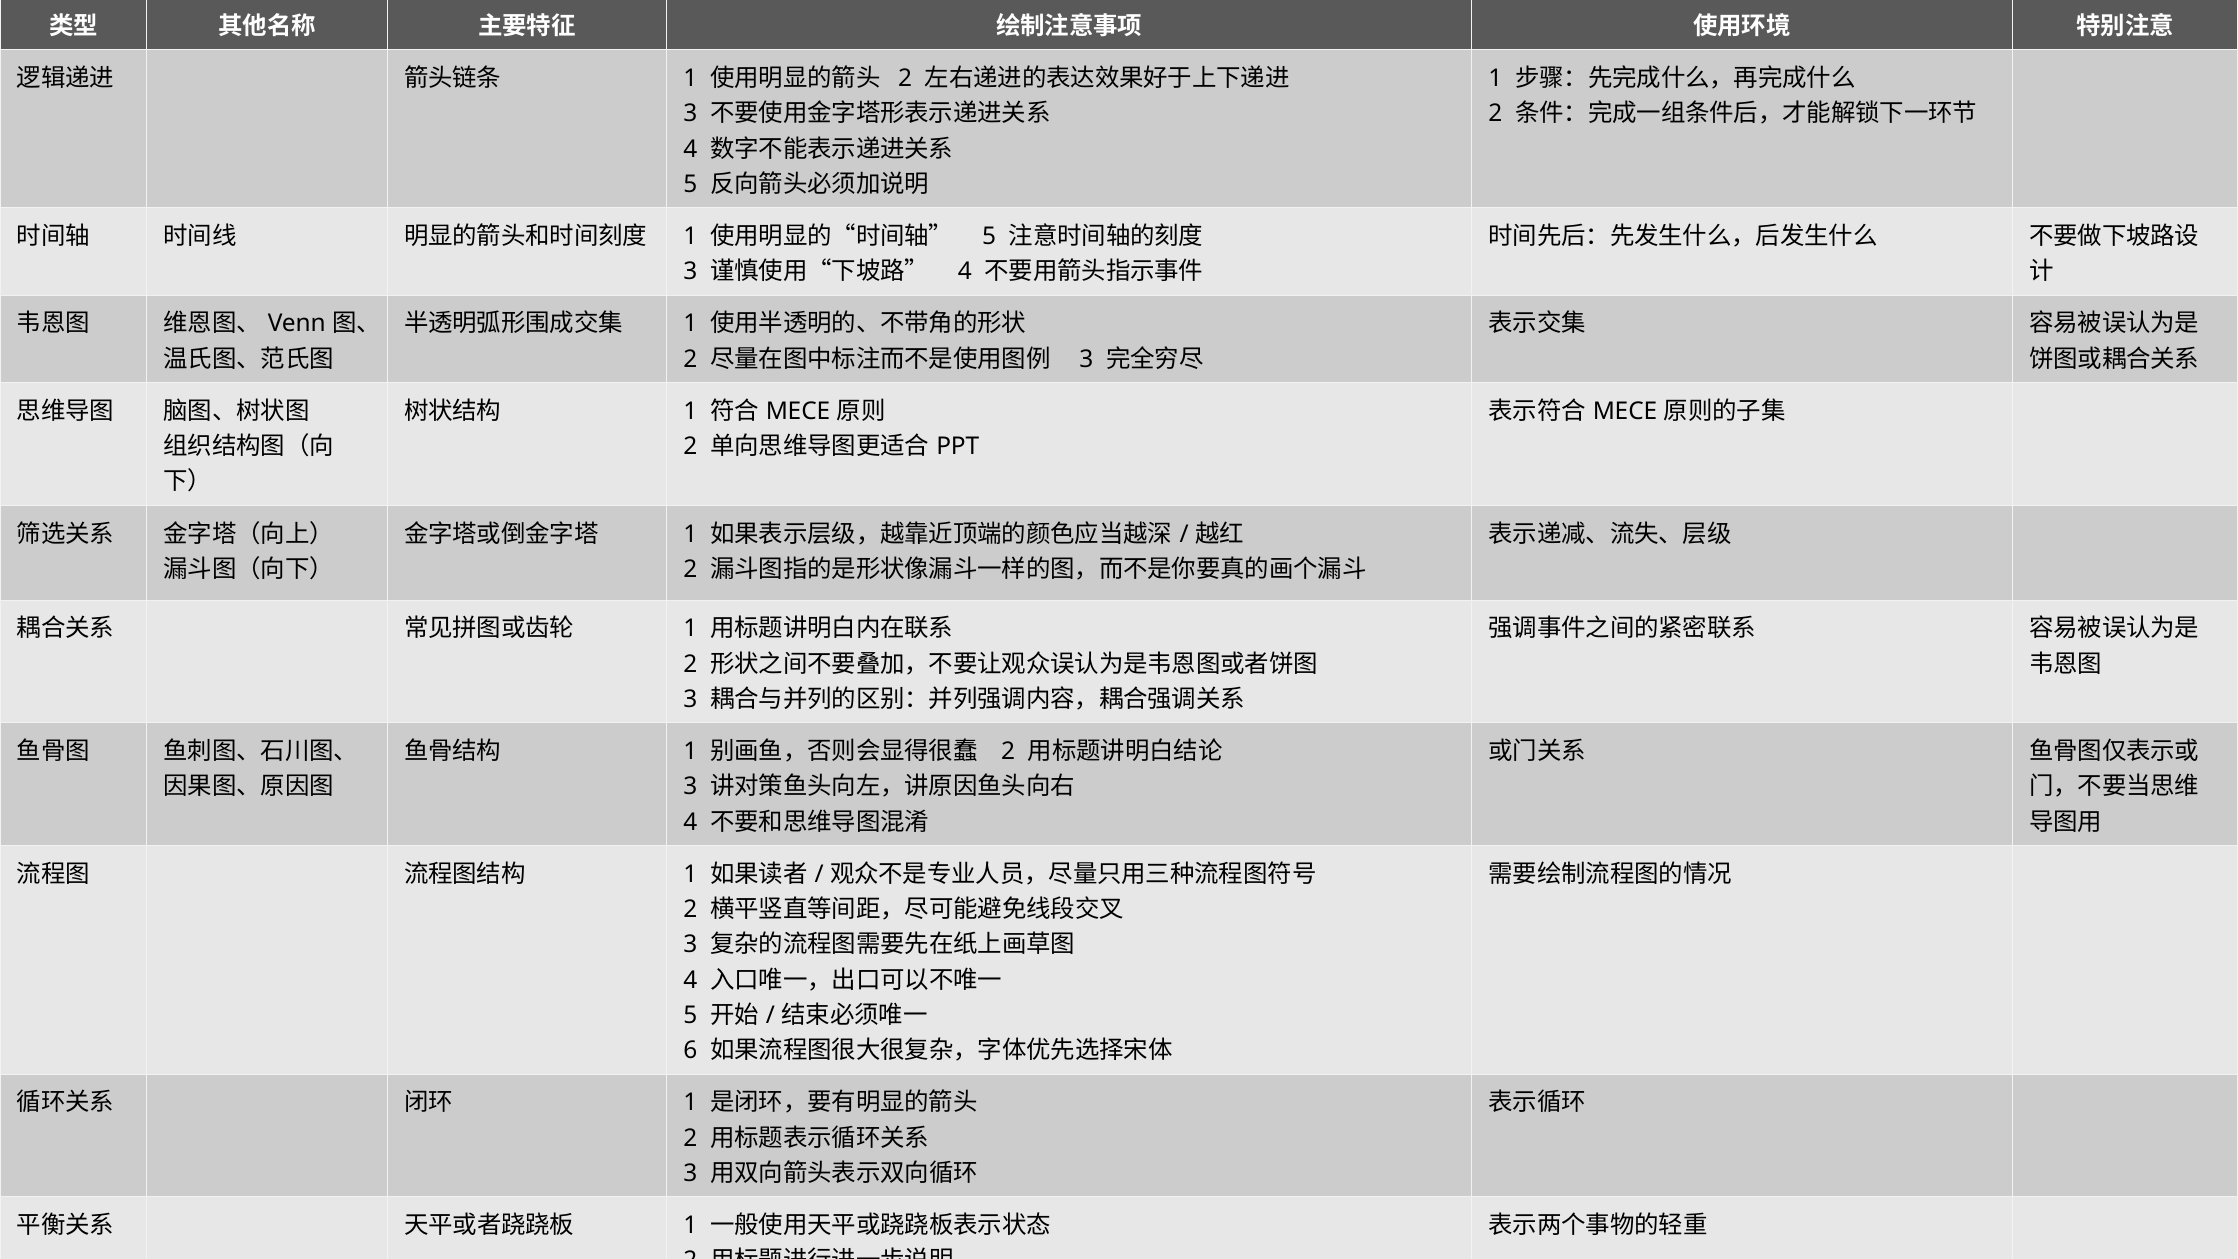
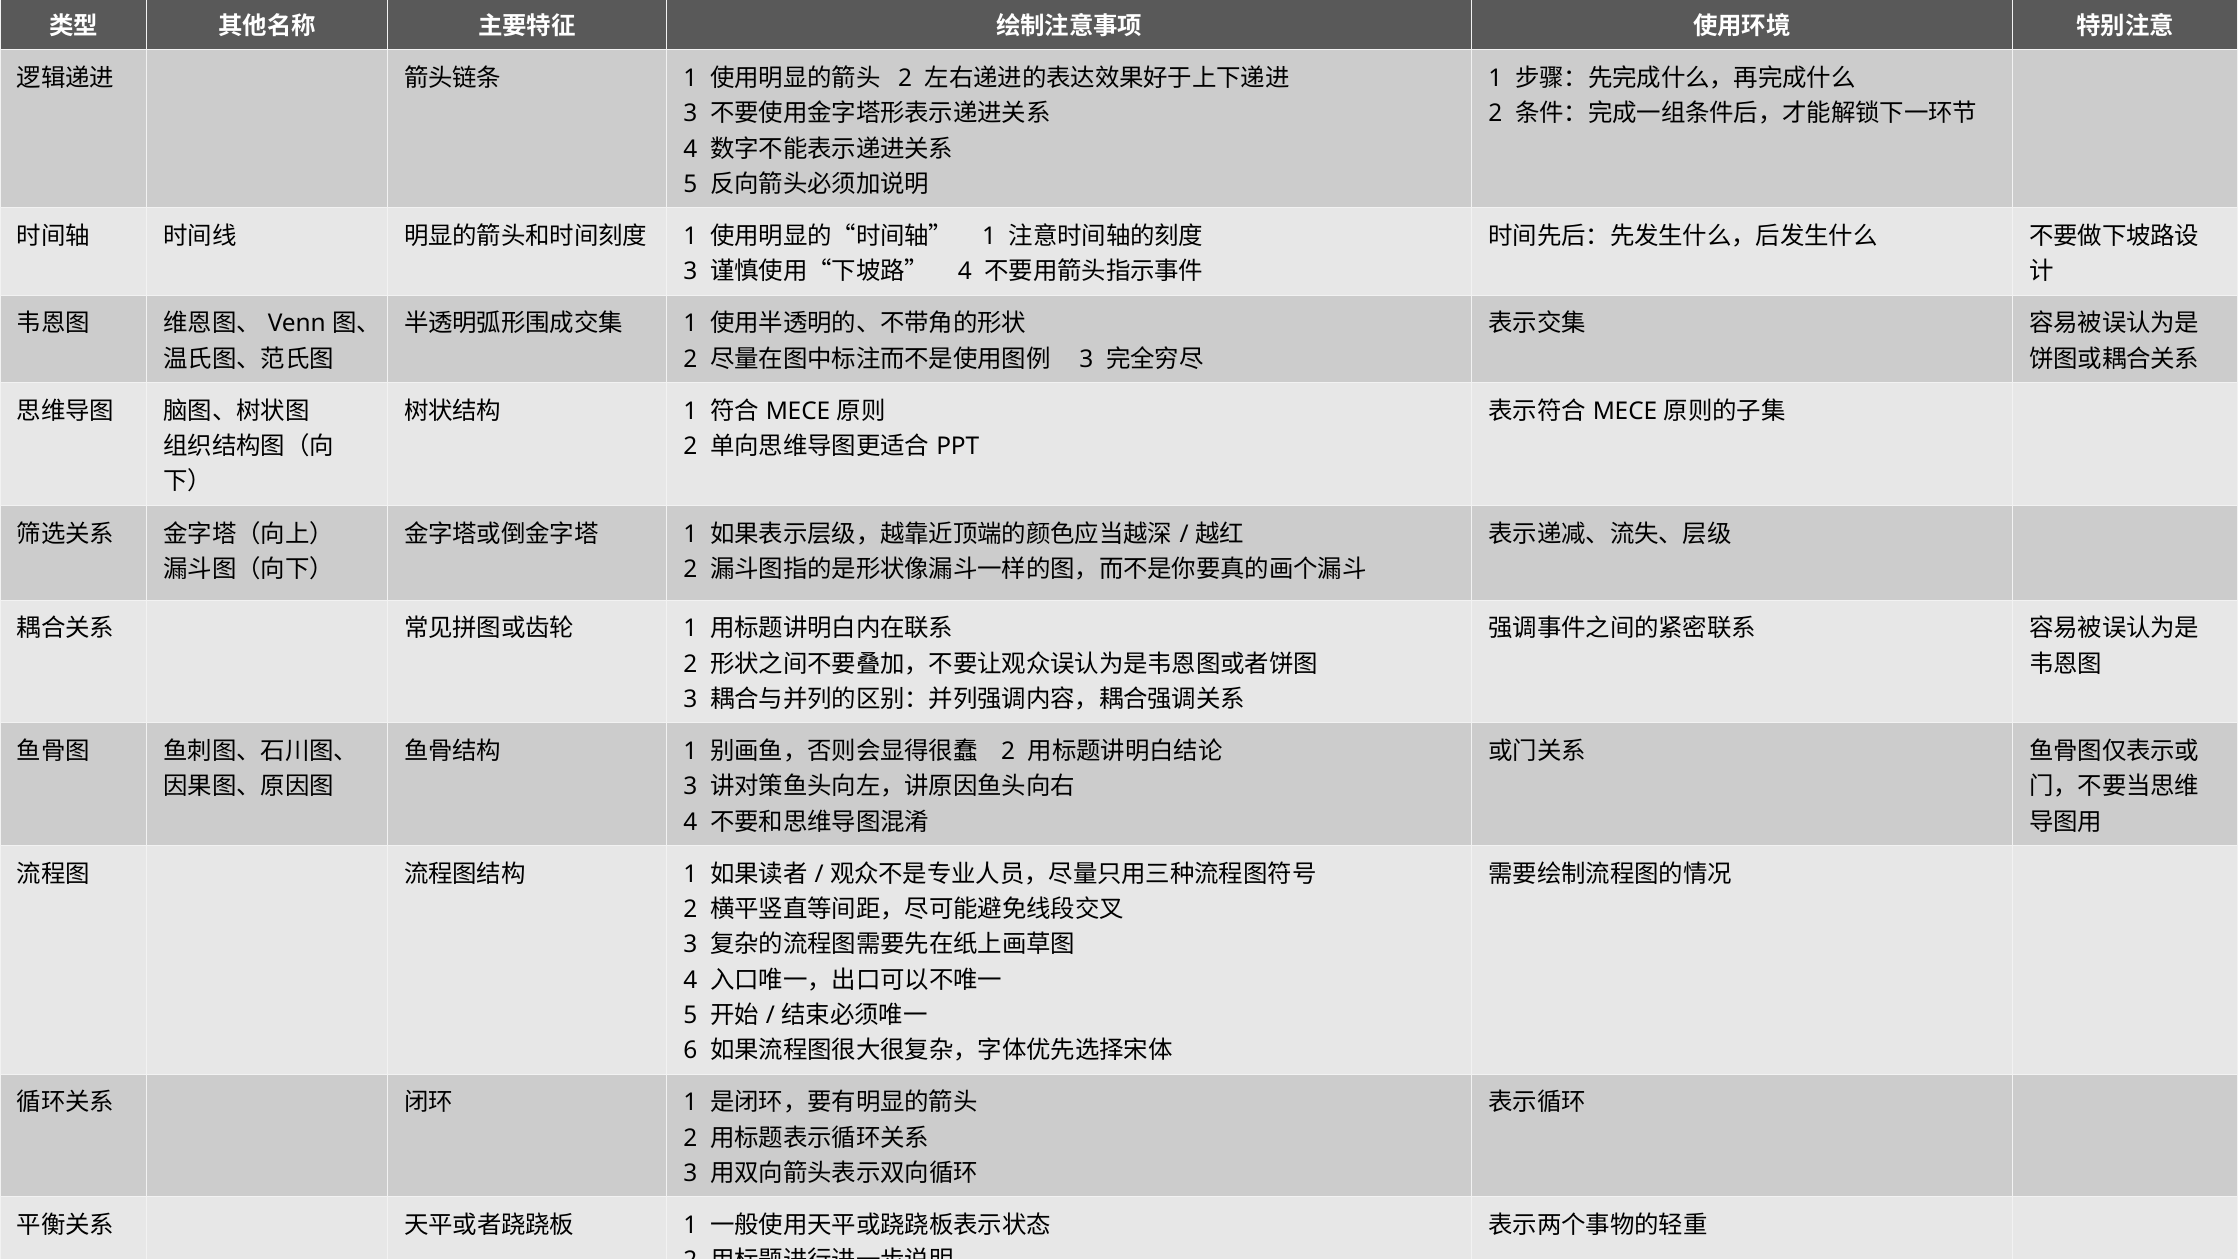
5: 5 -> 1 (989, 236)
